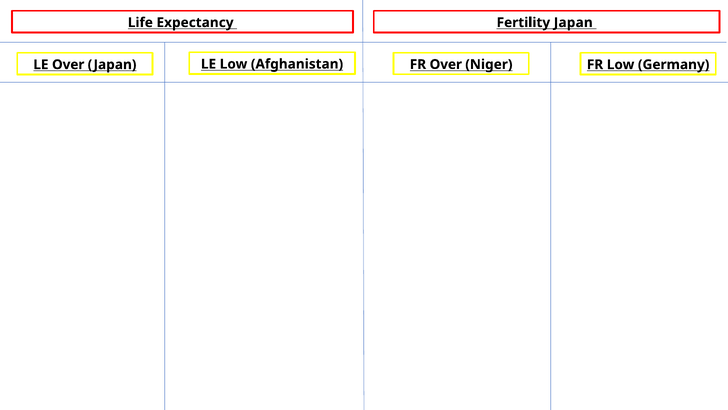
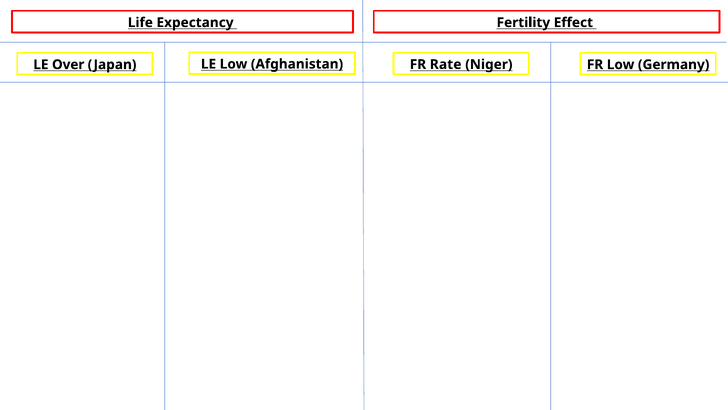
Fertility Japan: Japan -> Effect (573, 23)
FR Over: Over -> Rate (446, 64)
